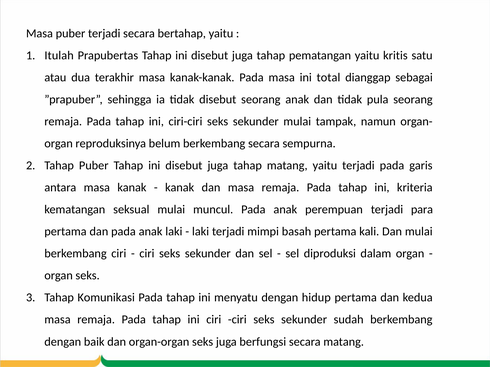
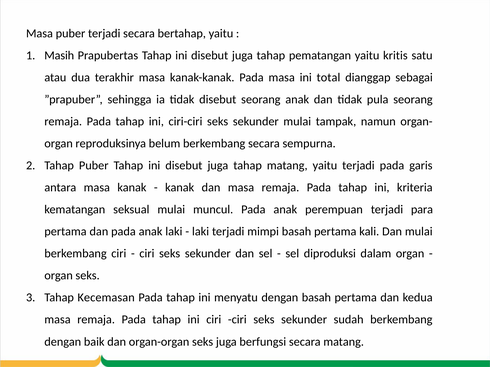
Itulah: Itulah -> Masih (59, 55)
Komunikasi: Komunikasi -> Kecemasan (106, 298)
dengan hidup: hidup -> basah (316, 298)
